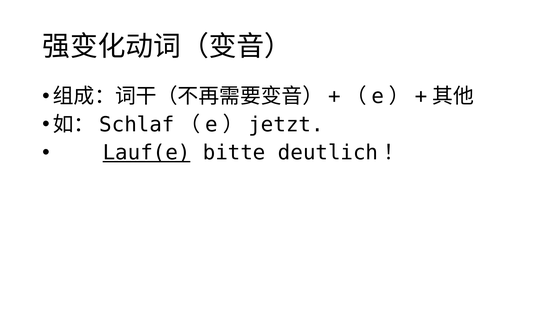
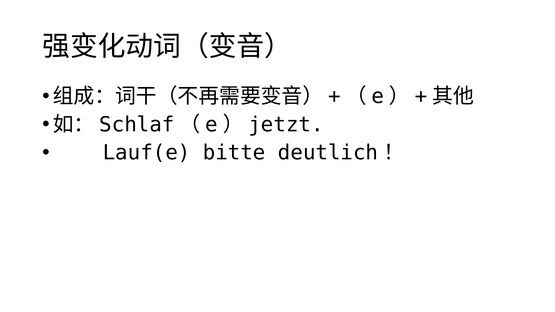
Lauf(e underline: present -> none (147, 153)
